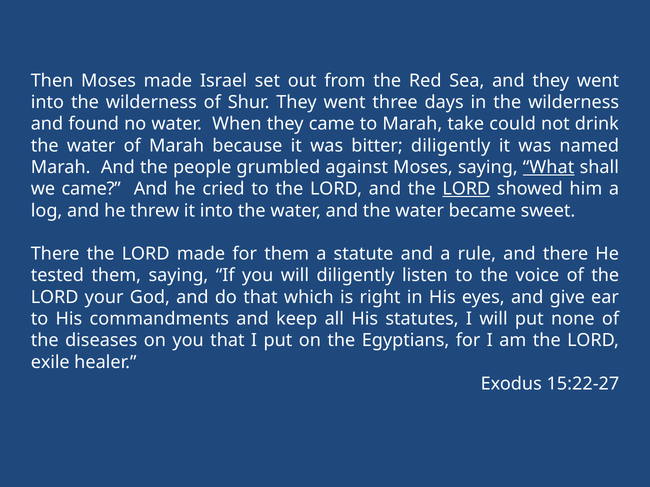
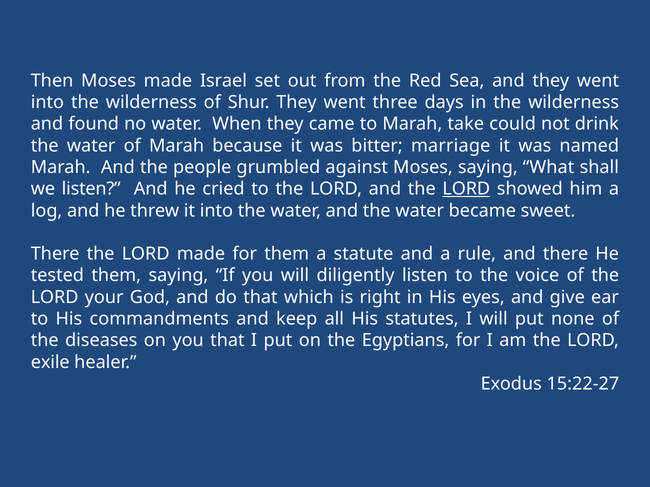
bitter diligently: diligently -> marriage (451, 146)
What underline: present -> none (549, 167)
we came: came -> listen (91, 189)
